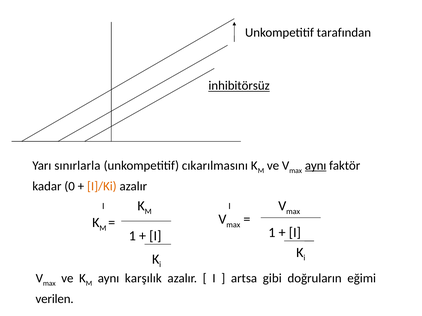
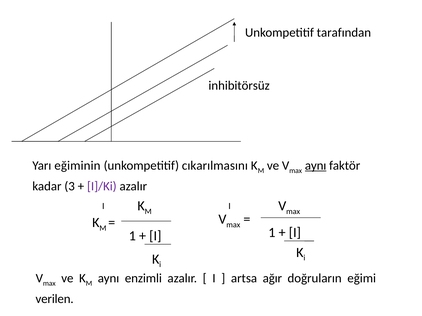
inhibitörsüz underline: present -> none (239, 86)
sınırlarla: sınırlarla -> eğiminin (77, 166)
0: 0 -> 3 (70, 186)
I]/Ki colour: orange -> purple (102, 186)
karşılık: karşılık -> enzimli (143, 279)
gibi: gibi -> ağır (272, 279)
